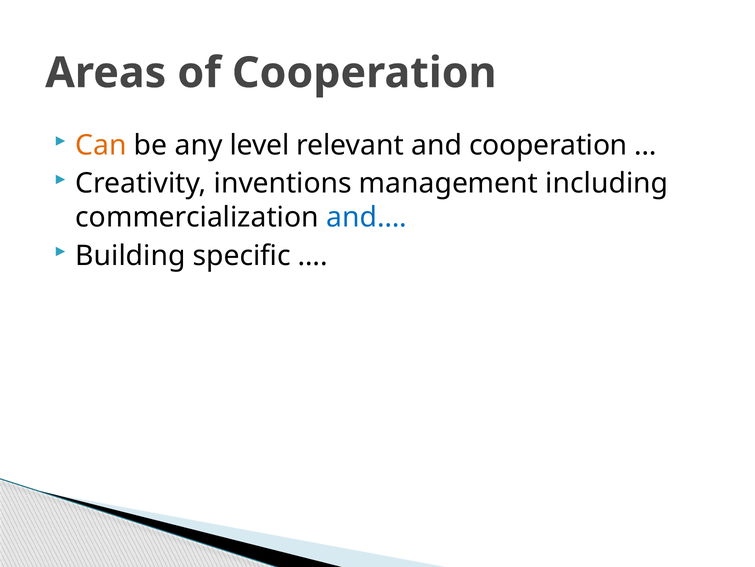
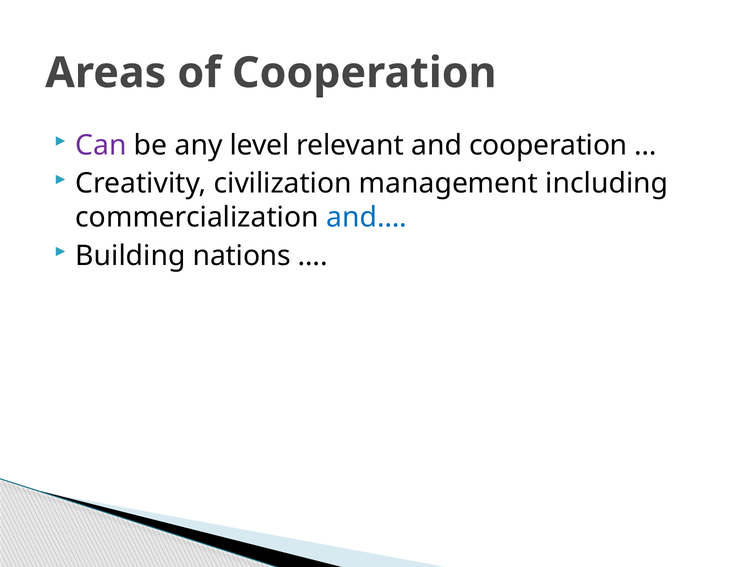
Can colour: orange -> purple (101, 145)
inventions: inventions -> civilization (283, 183)
specific: specific -> nations (242, 255)
